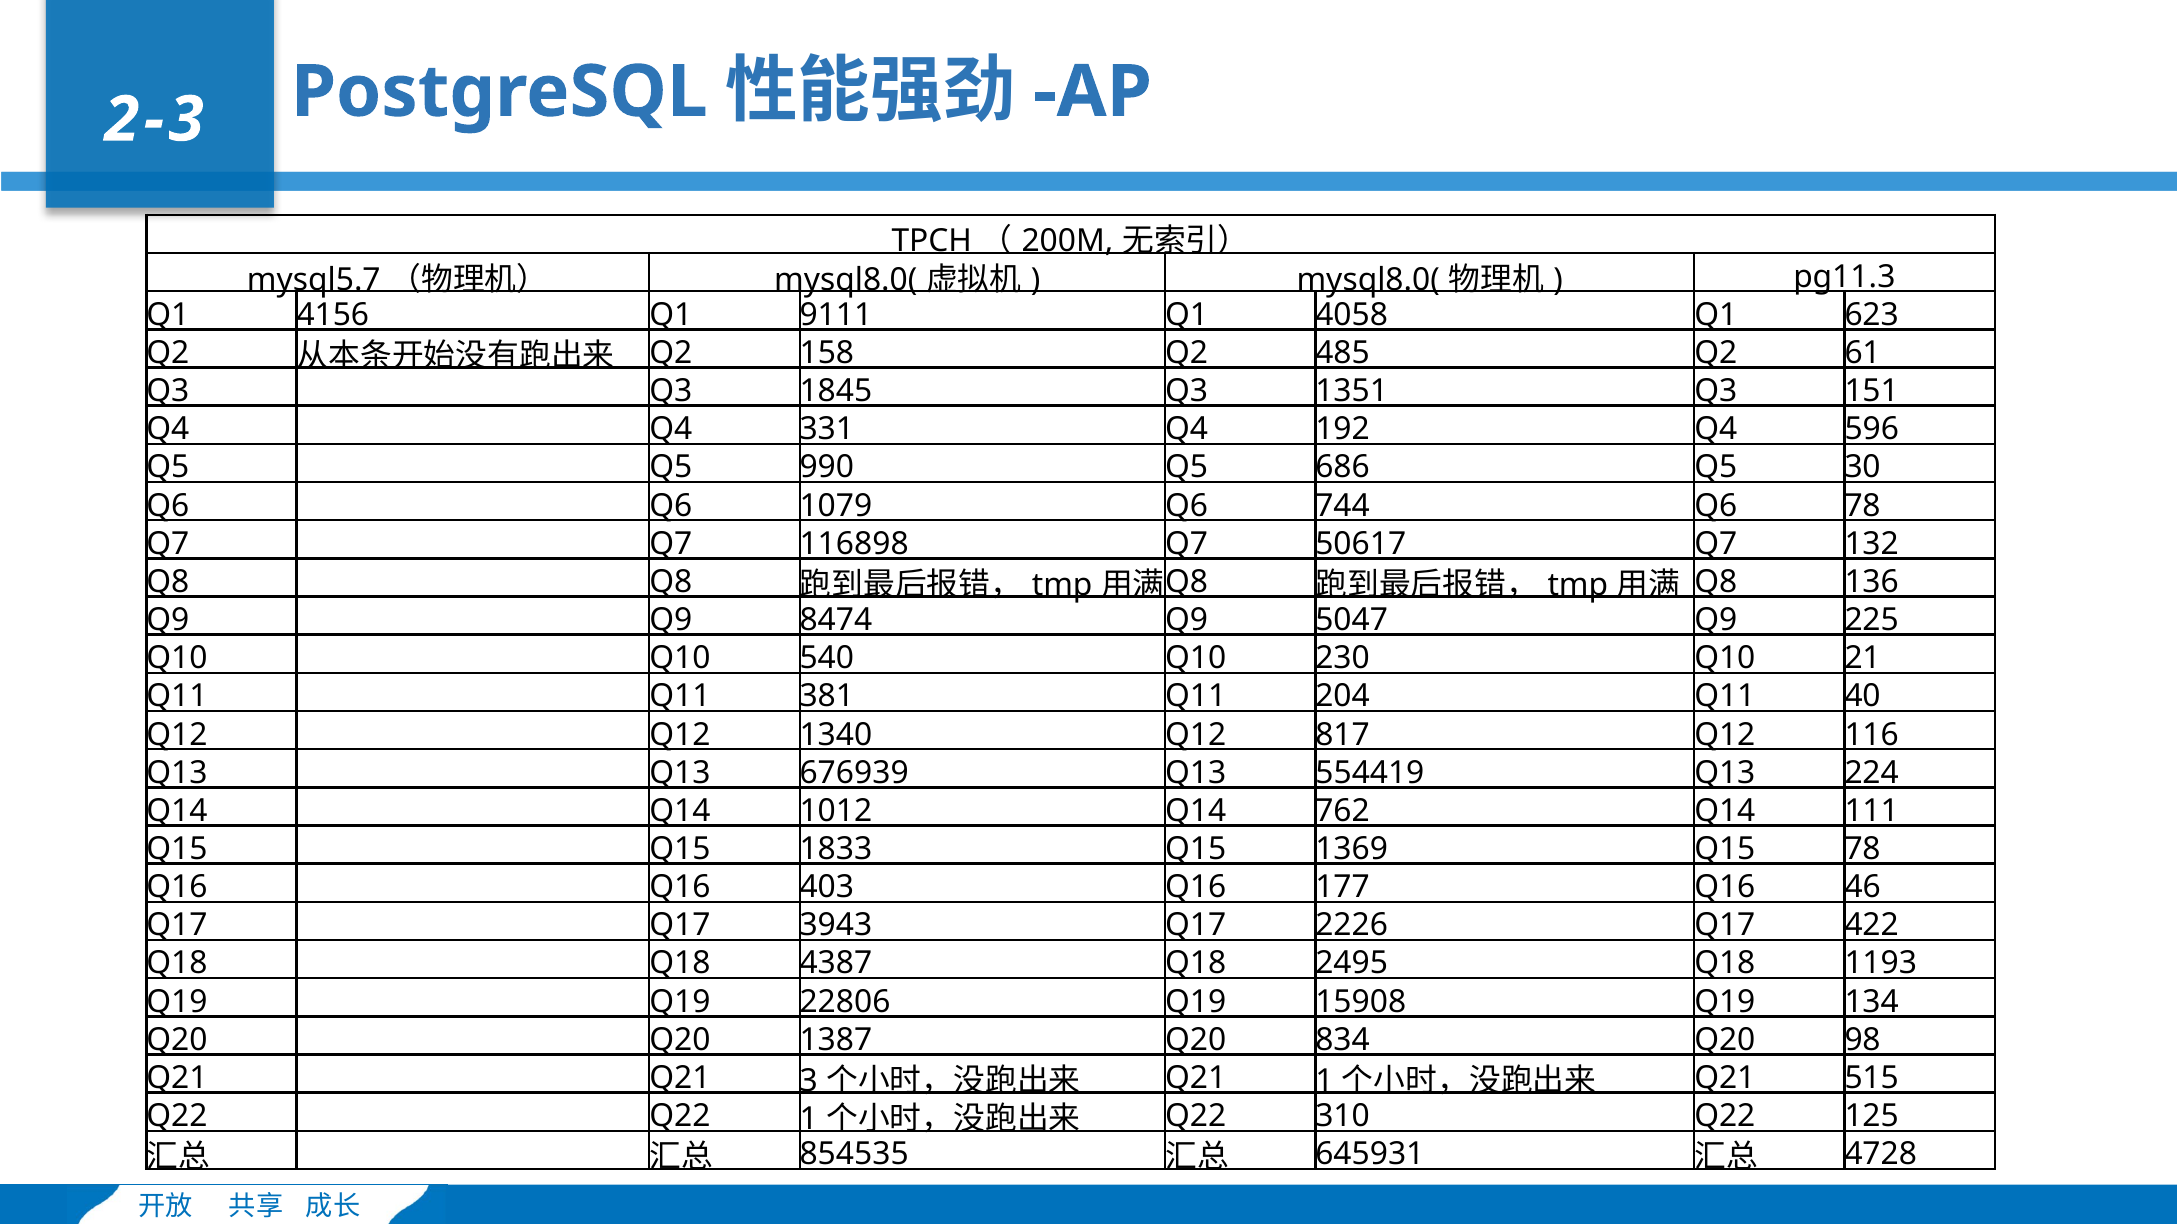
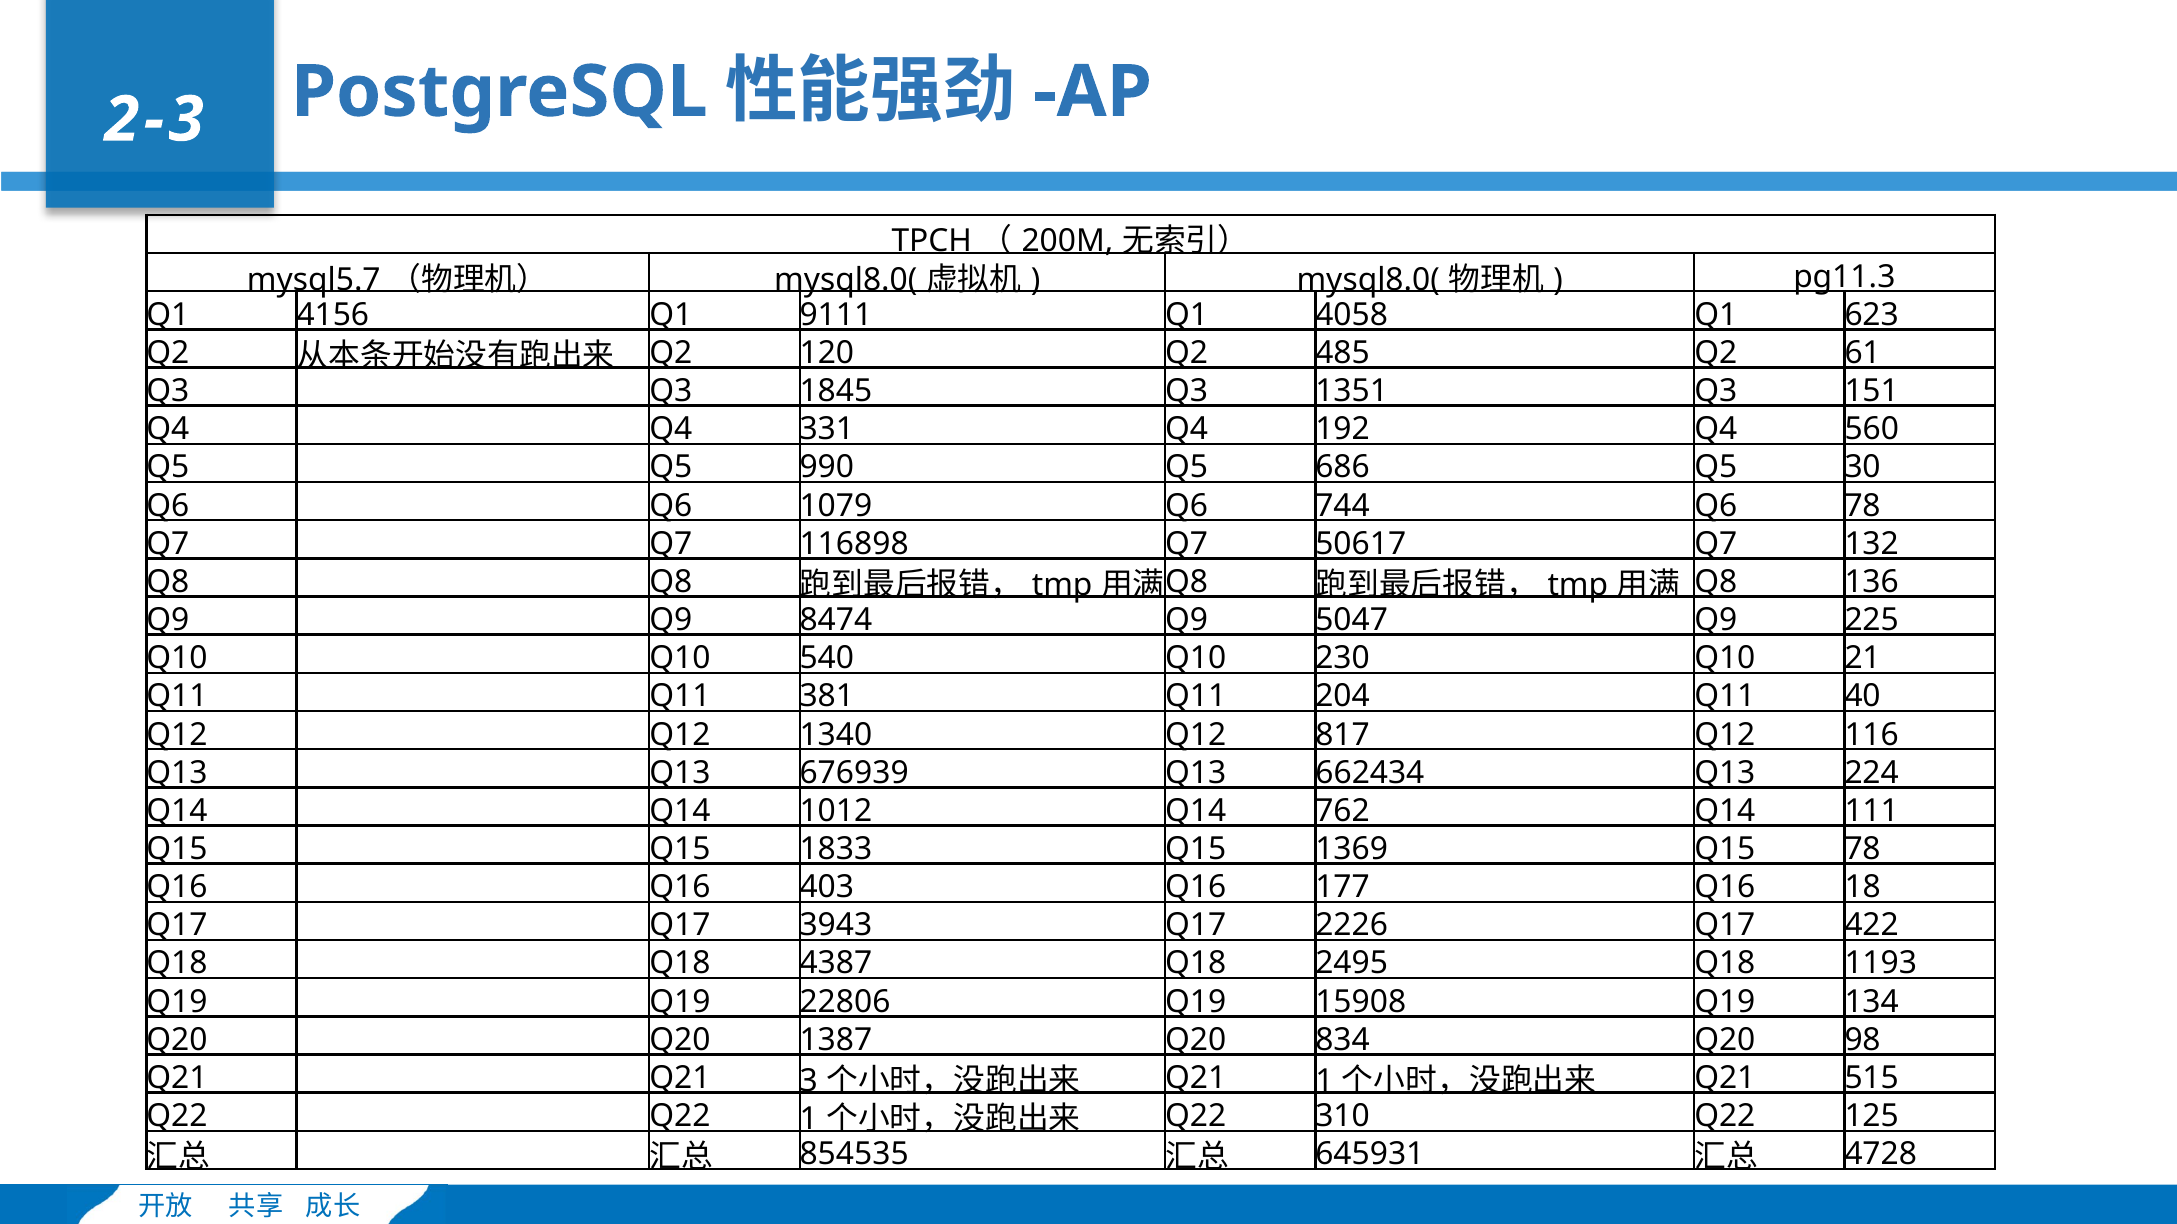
158: 158 -> 120 (827, 353)
596: 596 -> 560 (1872, 429)
554419: 554419 -> 662434 (1370, 773)
46: 46 -> 18 (1863, 888)
